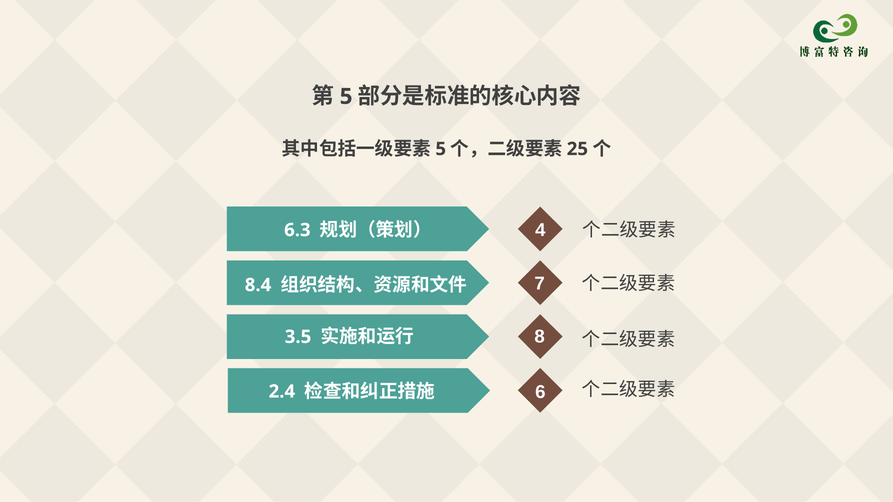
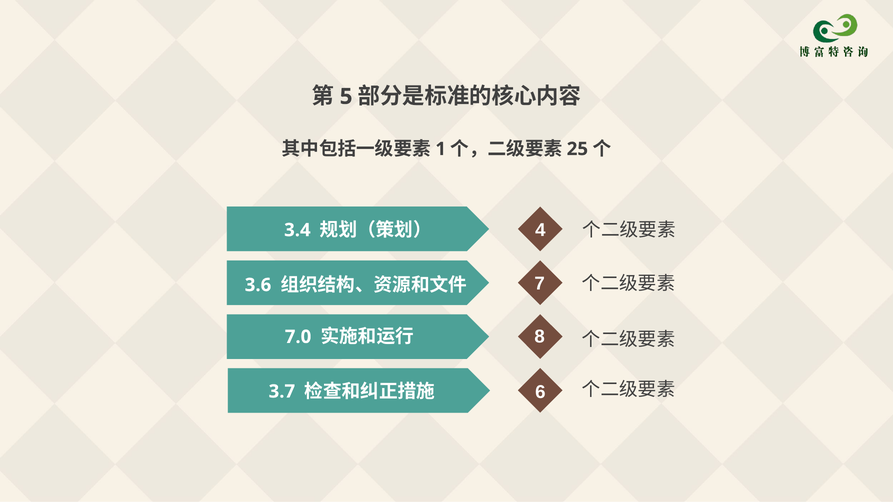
5: 5 -> 1 (441, 149)
6.3: 6.3 -> 3.4 (297, 230)
8.4: 8.4 -> 3.6 (258, 285)
3.5: 3.5 -> 7.0 (298, 337)
2.4: 2.4 -> 3.7 (282, 392)
